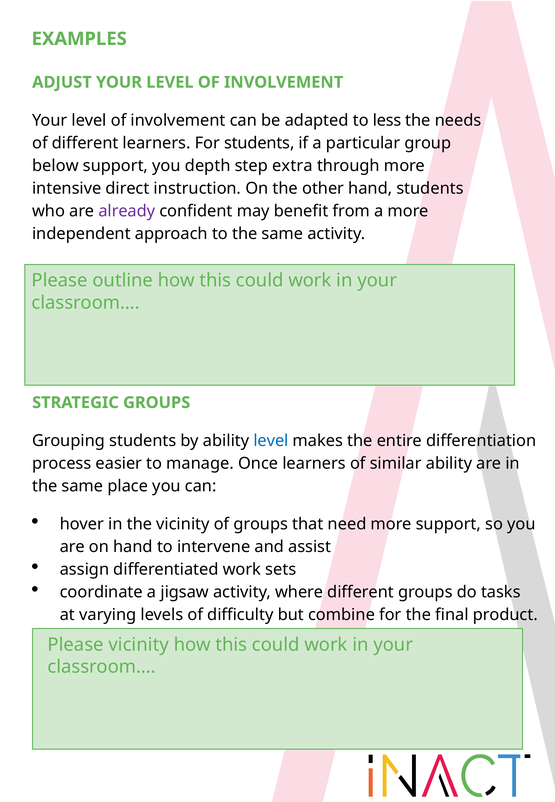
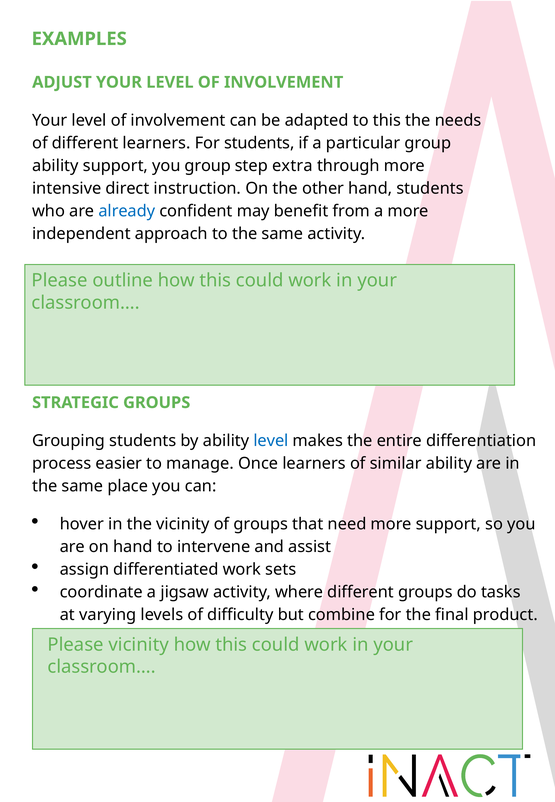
to less: less -> this (387, 120)
below: below -> ability (55, 166)
you depth: depth -> group (208, 166)
already colour: purple -> blue (127, 211)
